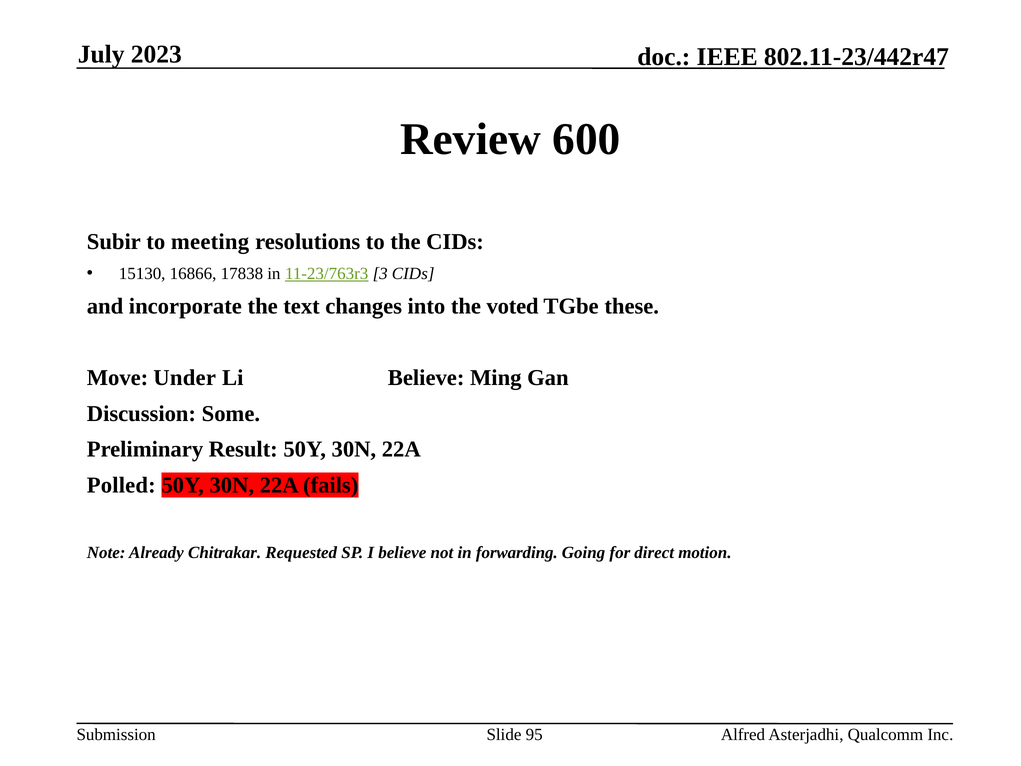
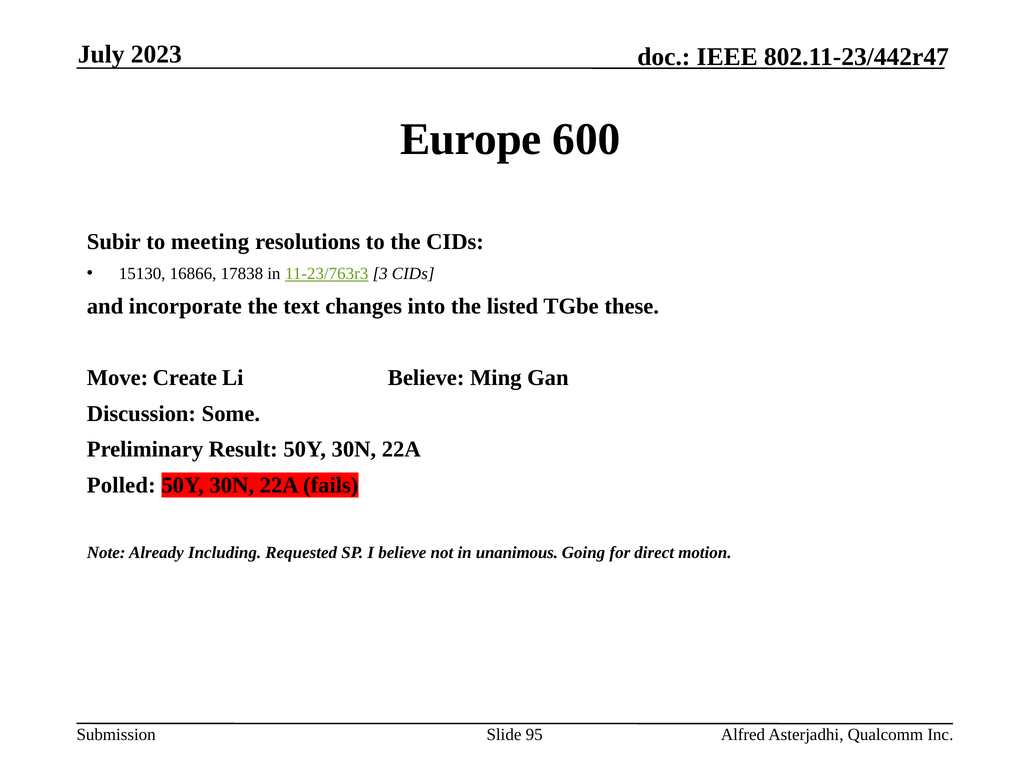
Review: Review -> Europe (471, 139)
voted: voted -> listed (512, 306)
Under: Under -> Create (185, 378)
Chitrakar: Chitrakar -> Including (225, 553)
forwarding: forwarding -> unanimous (517, 553)
